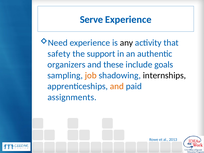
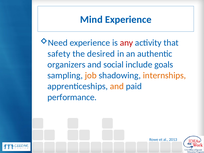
Serve: Serve -> Mind (91, 20)
any colour: black -> red (126, 43)
support: support -> desired (101, 54)
these: these -> social (114, 65)
internships colour: black -> orange (164, 75)
assignments: assignments -> performance (72, 97)
